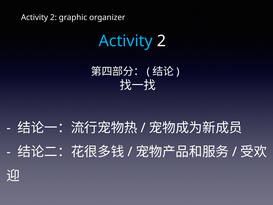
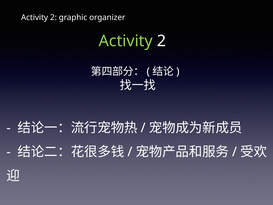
Activity colour: light blue -> light green (126, 41)
